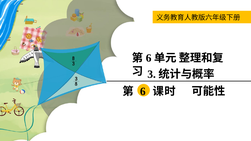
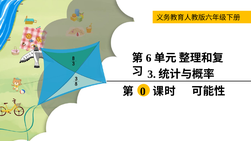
6: 6 -> 0 (143, 92)
